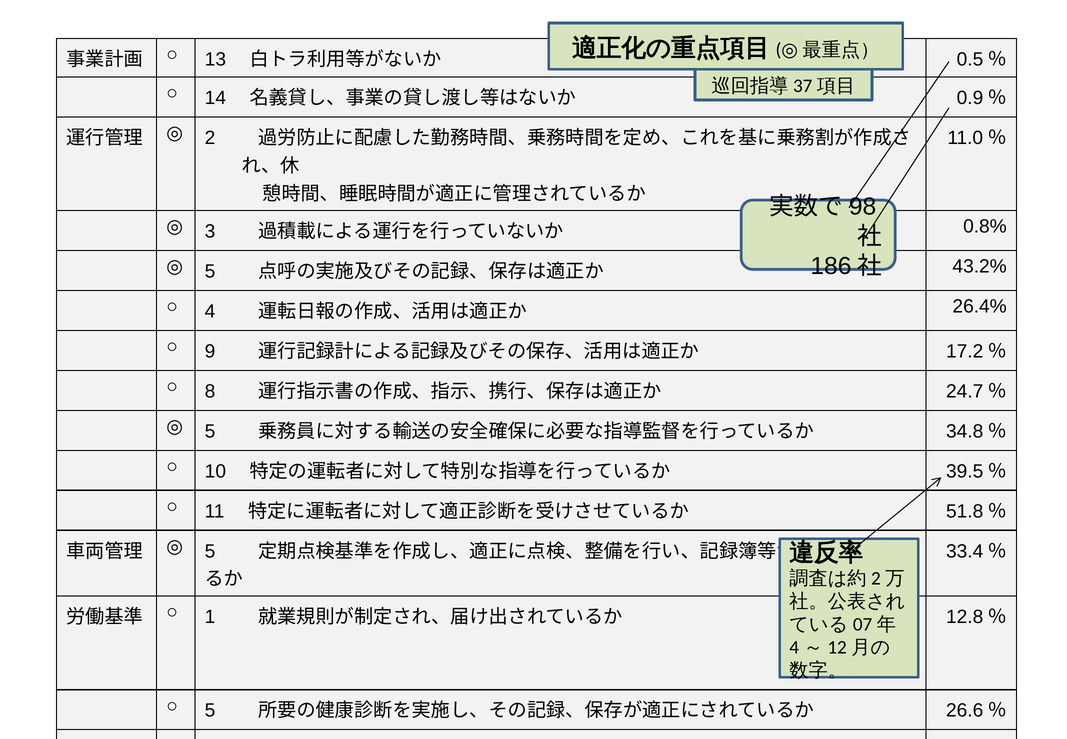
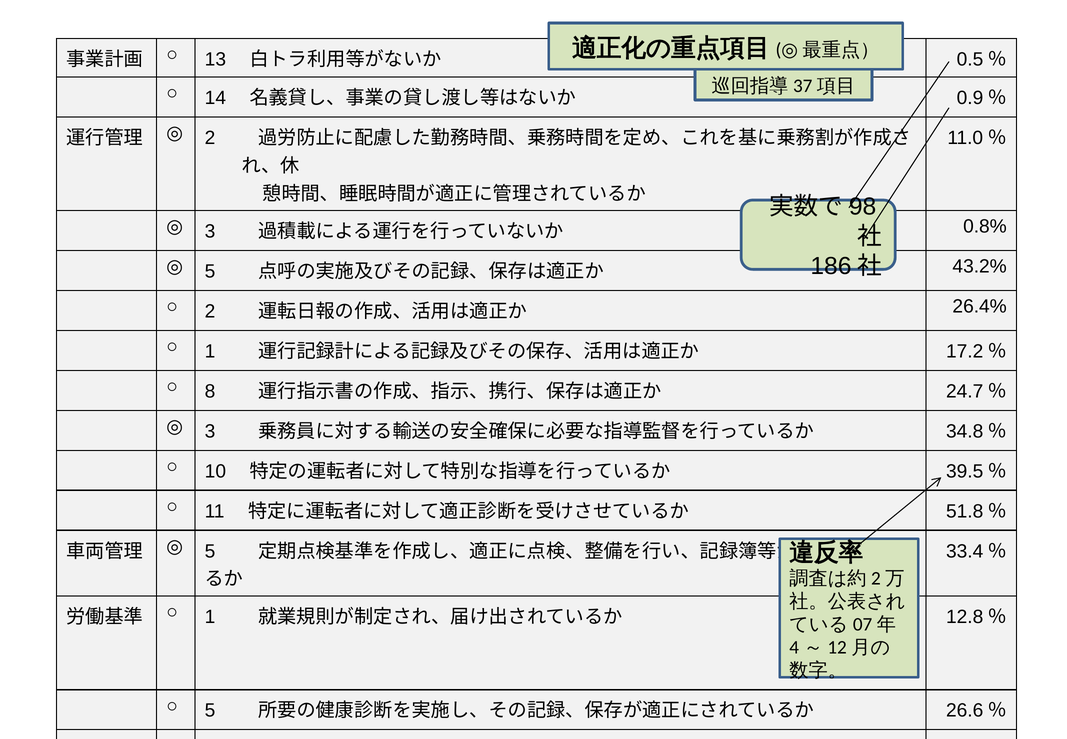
4: 4 -> 2 (210, 311)
9: 9 -> 1 (210, 351)
5: 5 -> 3 (210, 431)
